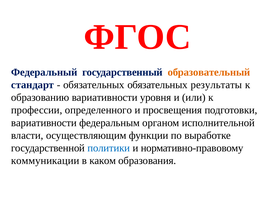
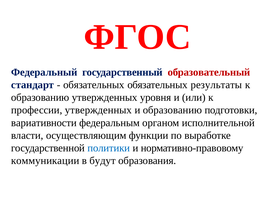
образовательный colour: orange -> red (209, 72)
образованию вариативности: вариативности -> утвержденных (105, 98)
профессии определенного: определенного -> утвержденных (98, 110)
и просвещения: просвещения -> образованию (172, 110)
каком: каком -> будут (103, 161)
